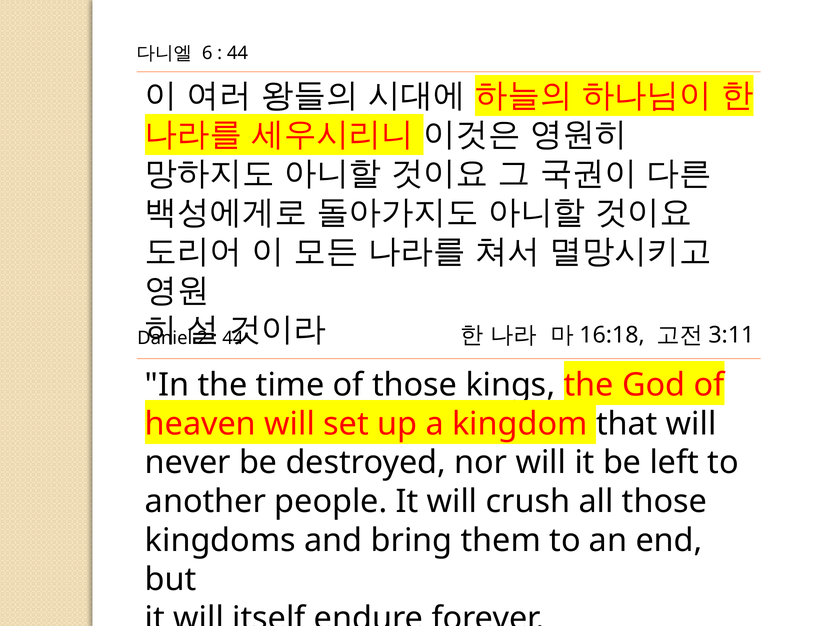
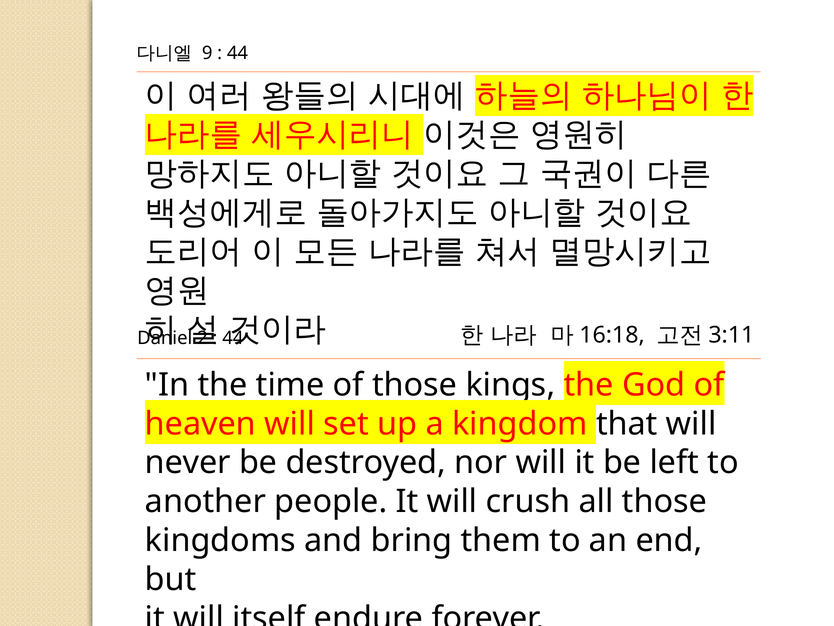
6: 6 -> 9 (207, 53)
